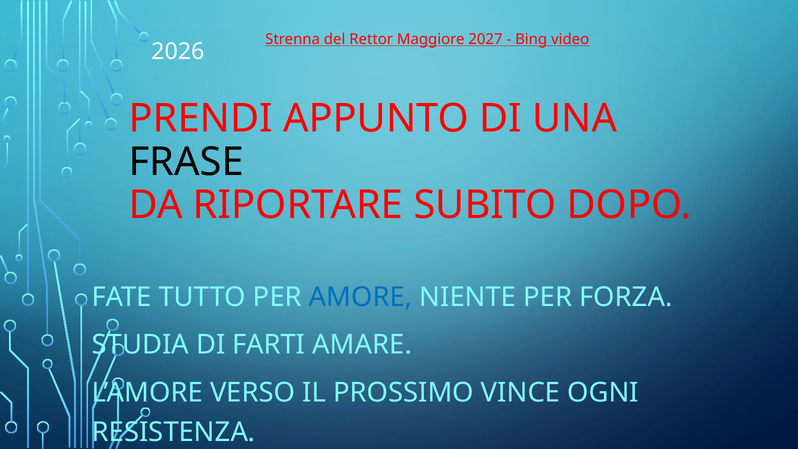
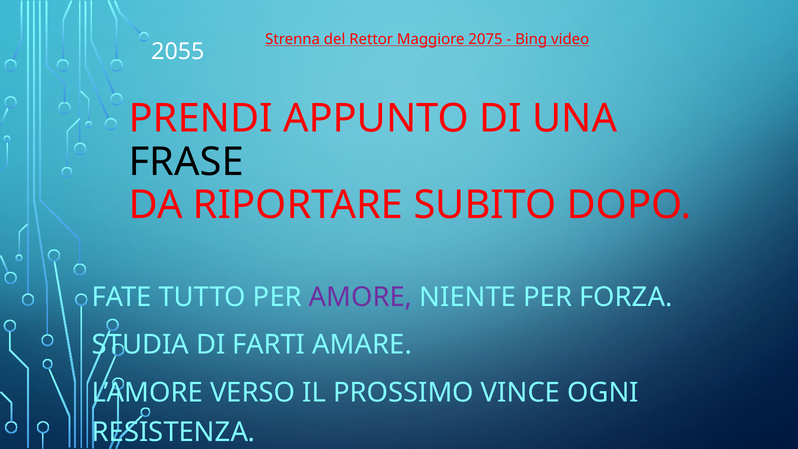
2027: 2027 -> 2075 (485, 39)
2026: 2026 -> 2055 (178, 52)
AMORE colour: blue -> purple (361, 297)
